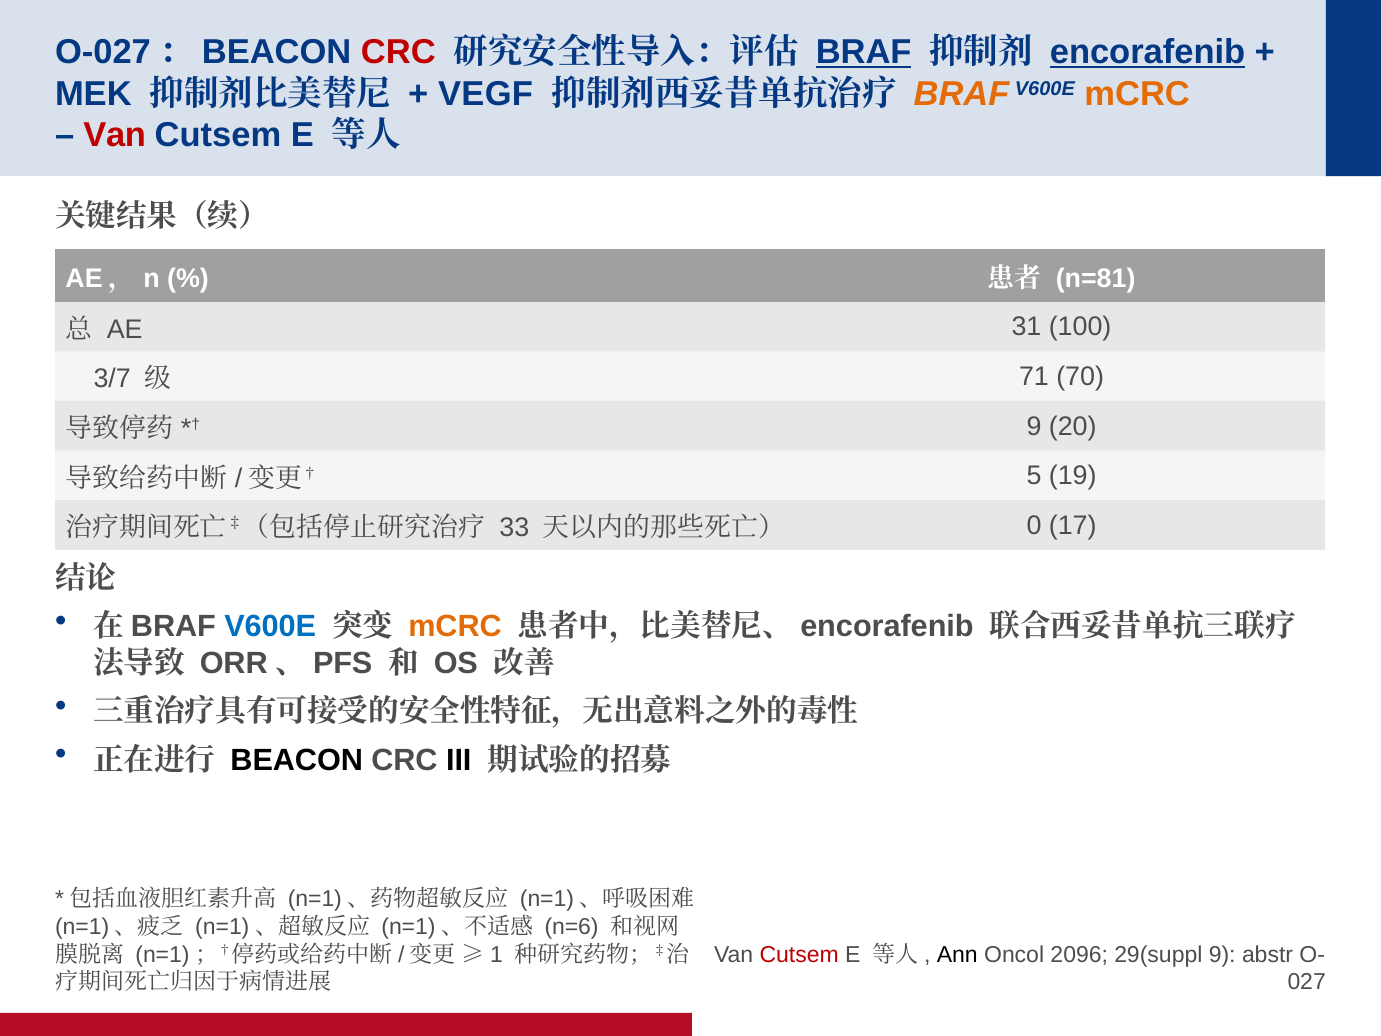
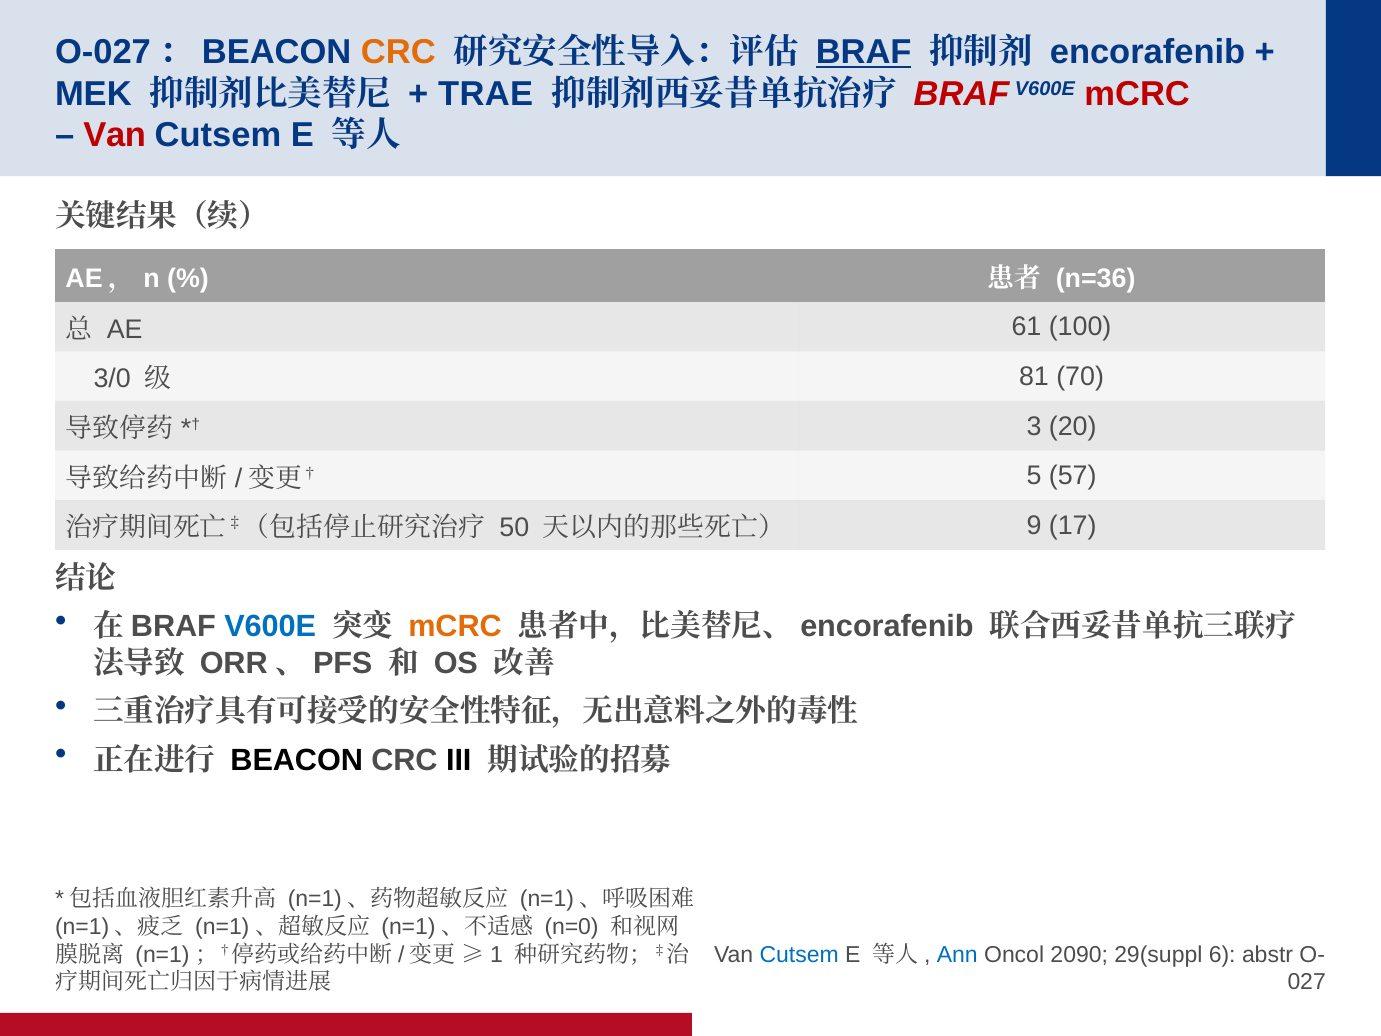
CRC colour: red -> orange (398, 53)
encorafenib underline: present -> none (1148, 53)
VEGF: VEGF -> TRAE (486, 94)
BRAF colour: orange -> red (961, 94)
mCRC colour: orange -> red (1137, 94)
n=81: n=81 -> n=36 (1096, 278)
31: 31 -> 61 (1026, 327)
3/7: 3/7 -> 3/0 (112, 379)
71: 71 -> 81 (1034, 376)
9: 9 -> 3 (1034, 426)
19: 19 -> 57 (1073, 476)
33: 33 -> 50 (514, 528)
0: 0 -> 9 (1034, 525)
n=6: n=6 -> n=0 (572, 927)
Cutsem colour: red -> blue (799, 954)
Ann colour: black -> blue (957, 954)
2096: 2096 -> 2090 (1079, 954)
29(suppl 9: 9 -> 6 (1222, 954)
